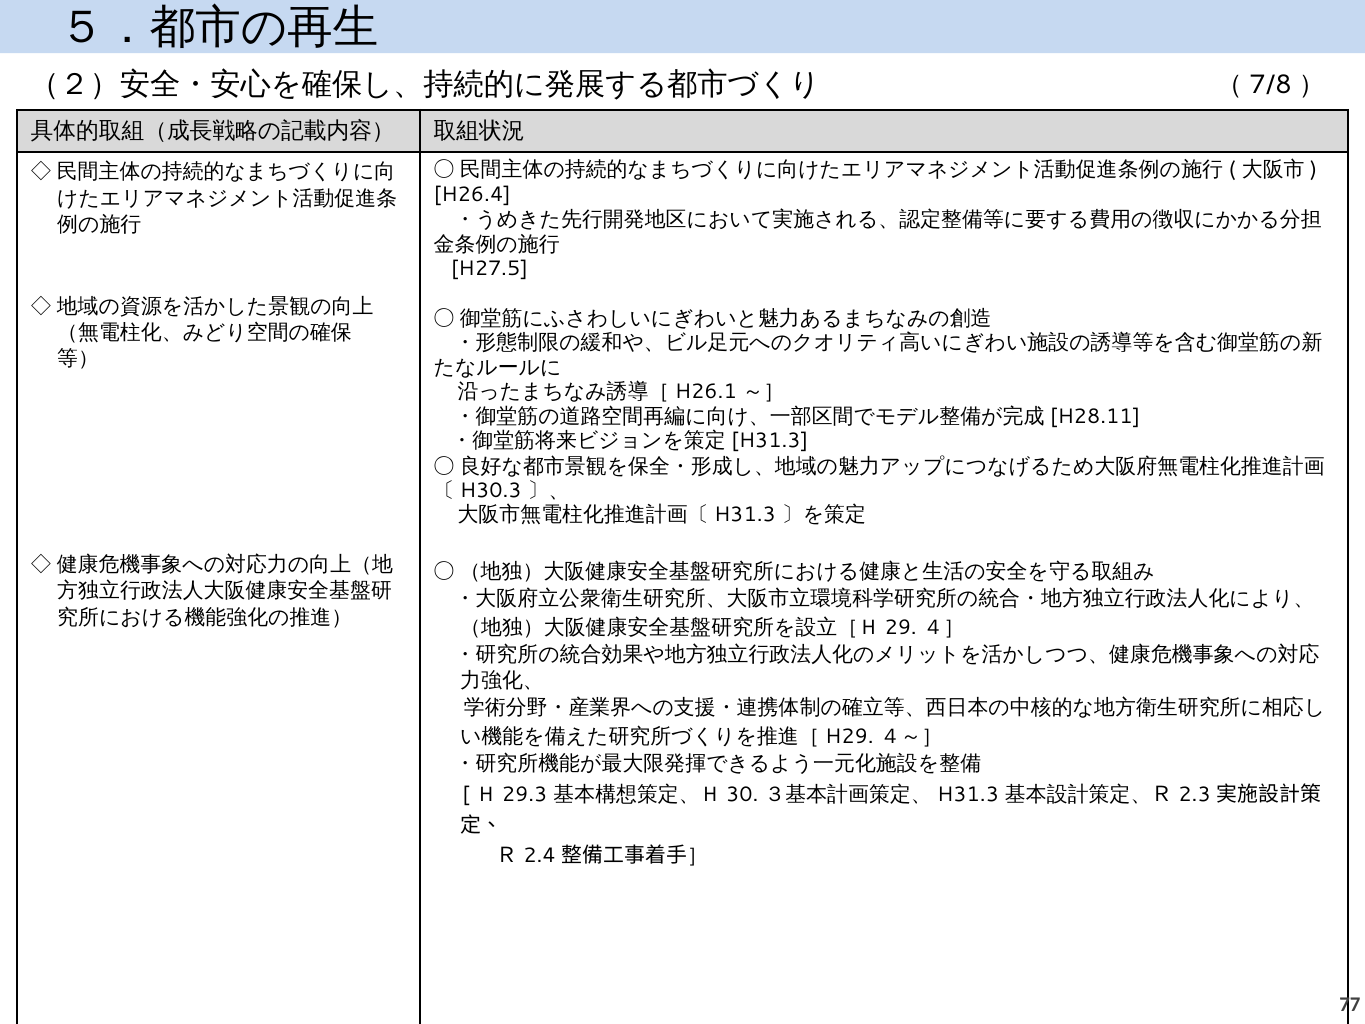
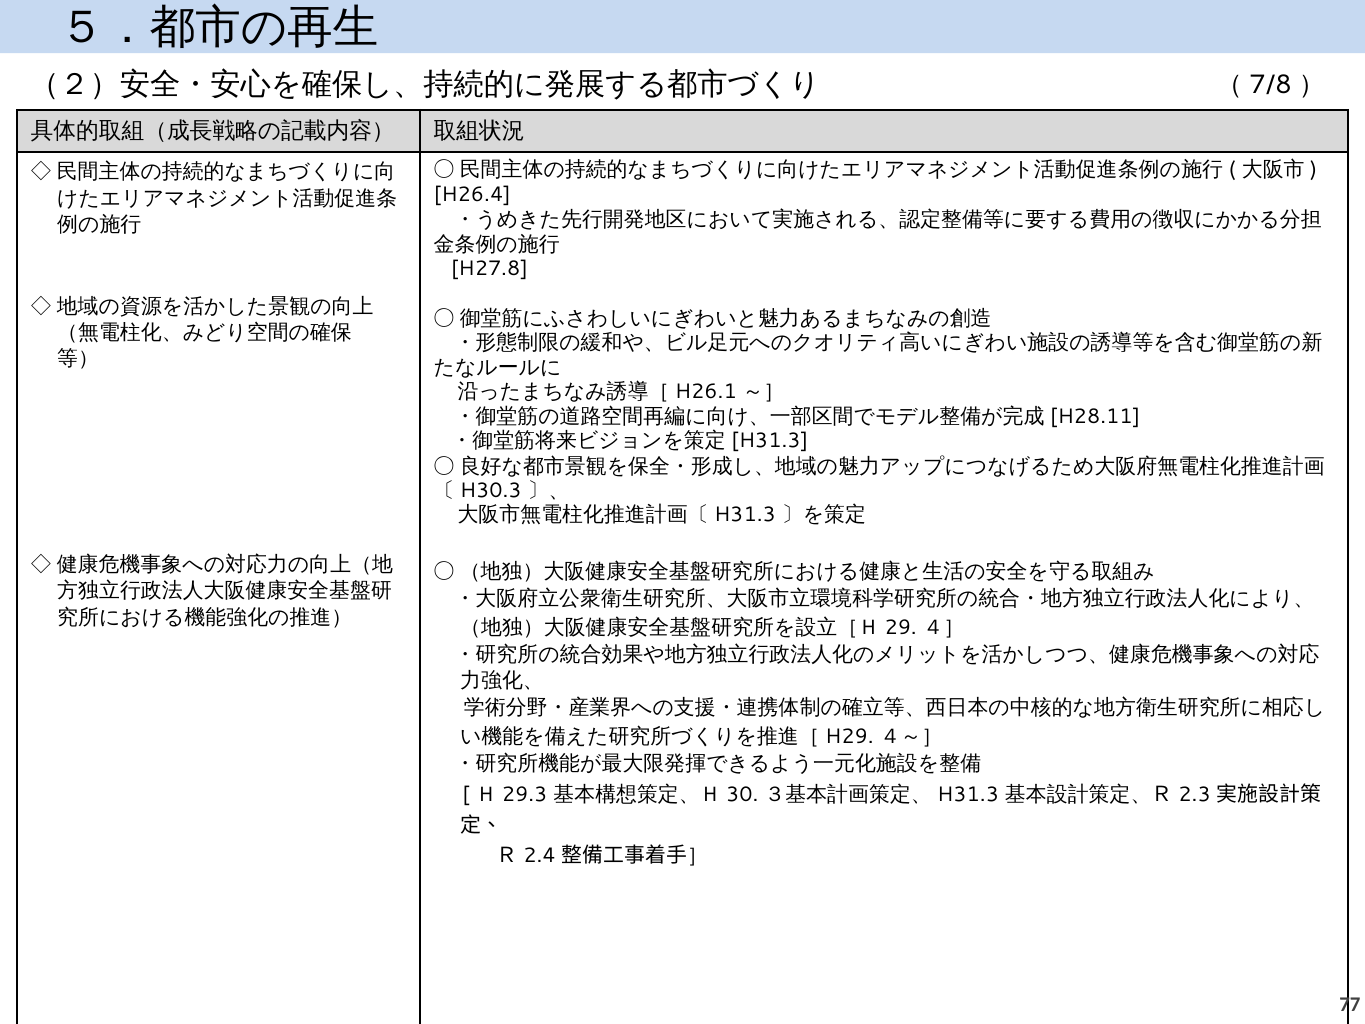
H27.5: H27.5 -> H27.8 (489, 268)
